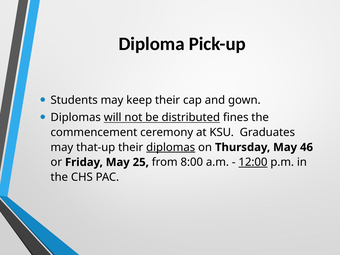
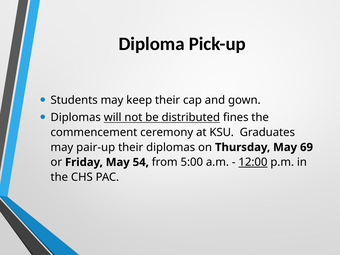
that-up: that-up -> pair-up (96, 147)
diplomas underline: present -> none (171, 147)
46: 46 -> 69 (307, 147)
25: 25 -> 54 (141, 162)
8:00: 8:00 -> 5:00 (192, 162)
